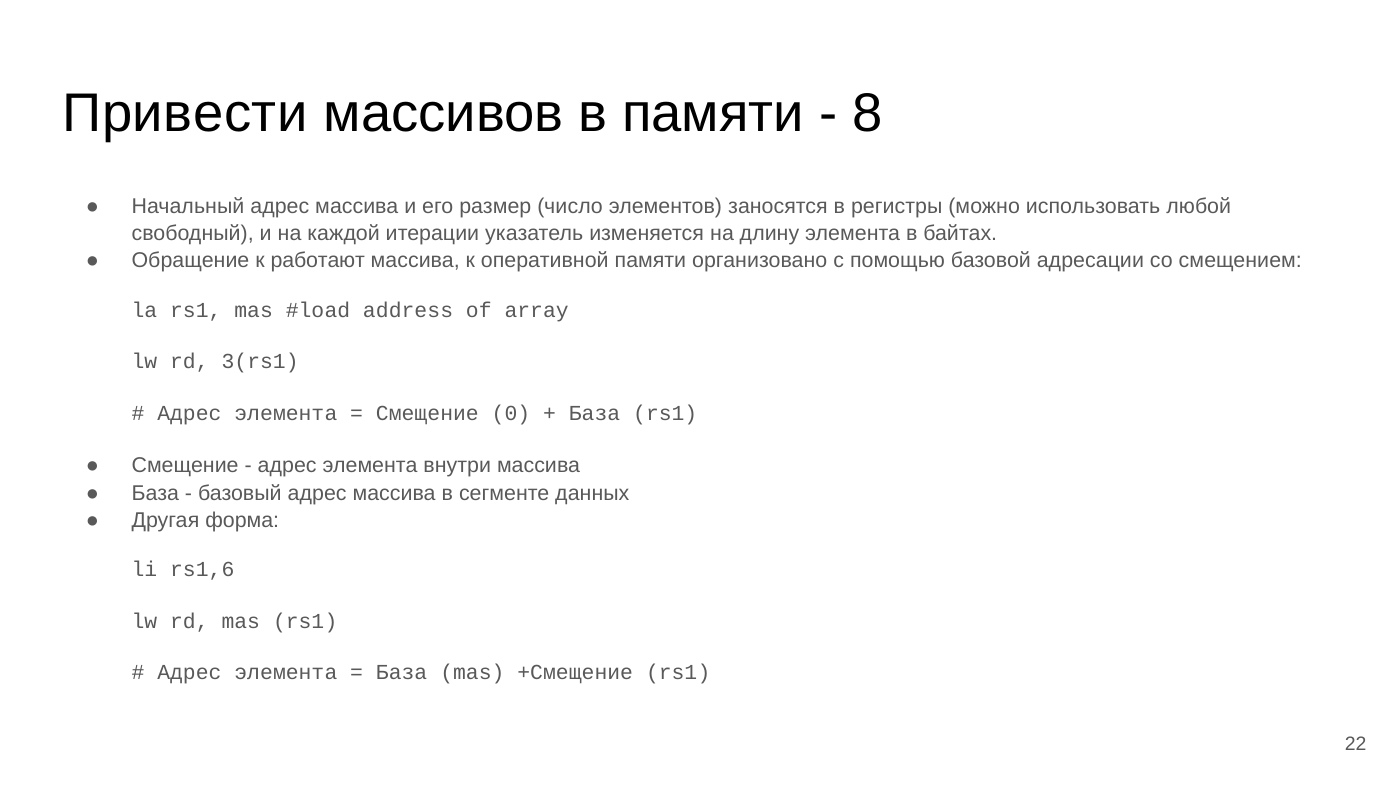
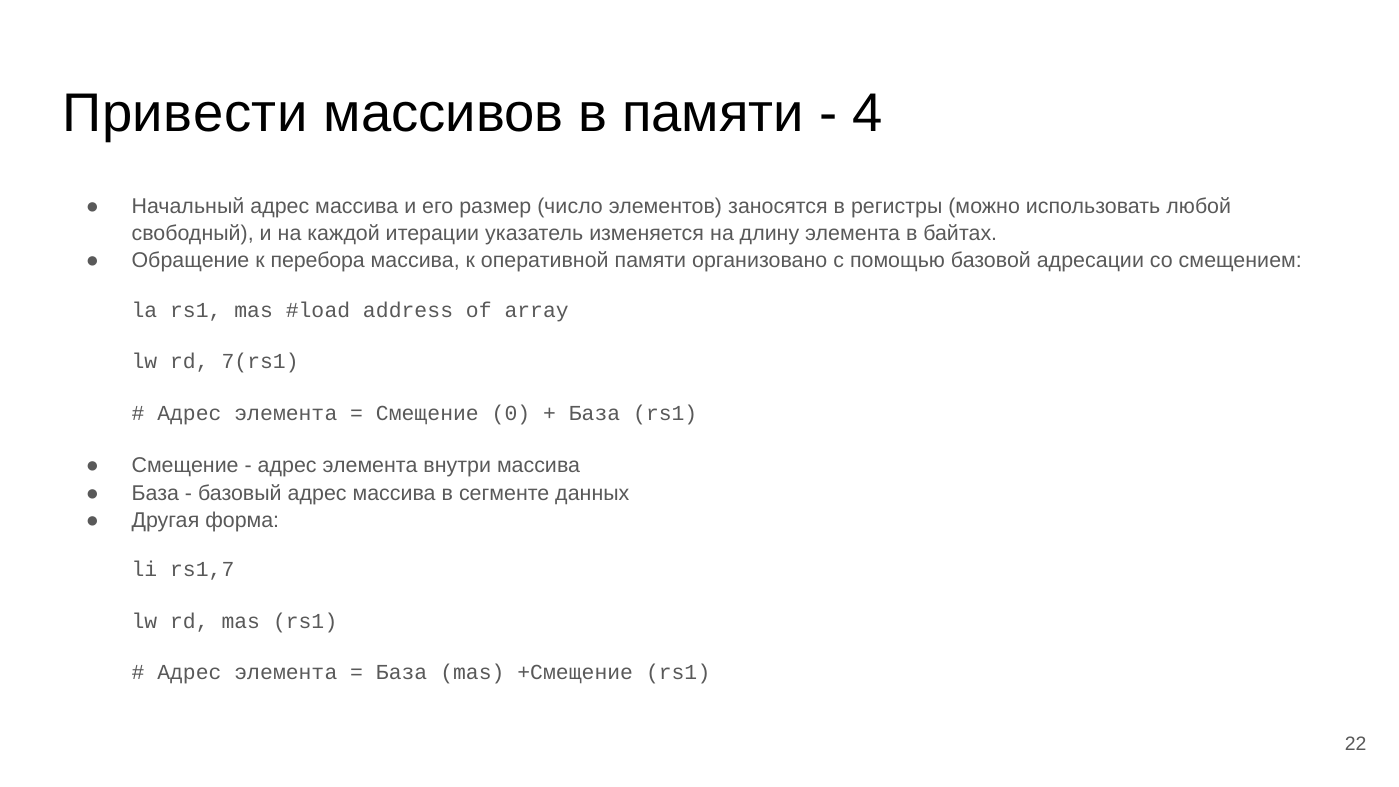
8: 8 -> 4 (867, 113)
работают: работают -> перебора (318, 261)
3(rs1: 3(rs1 -> 7(rs1 (260, 362)
rs1,6: rs1,6 -> rs1,7 (202, 570)
